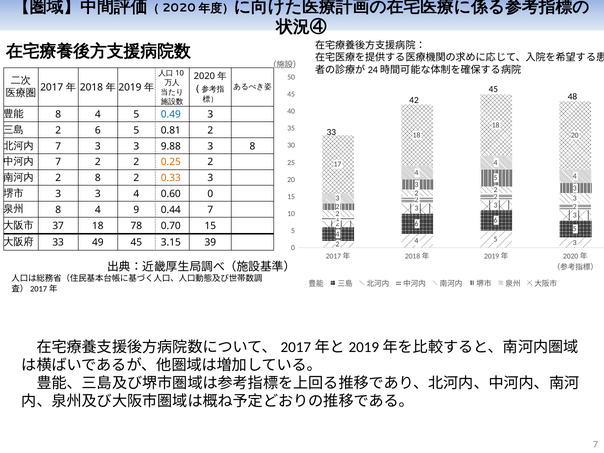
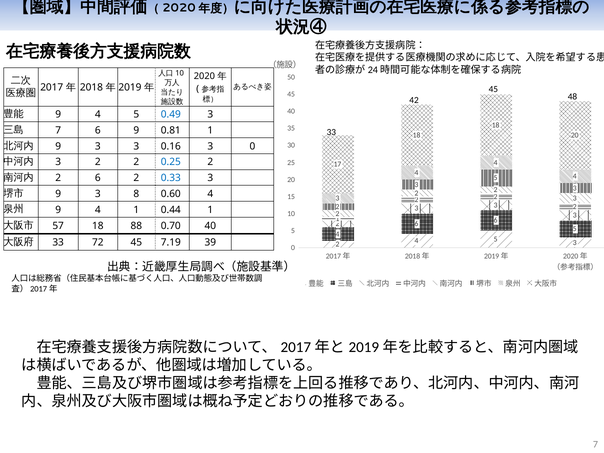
8: 8 -> 9 (58, 115)
2: 2 -> 7 (58, 130)
5: 5 -> 9 (136, 130)
0.81 2: 2 -> 1 (210, 130)
7: 7 -> 9 (58, 146)
9.88: 9.88 -> 0.16 (171, 146)
3 8: 8 -> 0 (252, 146)
7: 7 -> 3 (58, 162)
0.25 colour: orange -> blue (171, 162)
2 8: 8 -> 6 (98, 178)
0.33 colour: orange -> blue (171, 178)
3: 3 -> 9 (58, 194)
4: 4 -> 8 (136, 194)
0.60 0: 0 -> 4 (210, 194)
8: 8 -> 9 (58, 210)
4 9: 9 -> 1 (136, 210)
0.44 7: 7 -> 1 (210, 210)
37: 37 -> 57 (58, 226)
78: 78 -> 88 (136, 226)
0.70 15: 15 -> 40 (210, 226)
49: 49 -> 72 (98, 242)
3.15: 3.15 -> 7.19 (171, 242)
